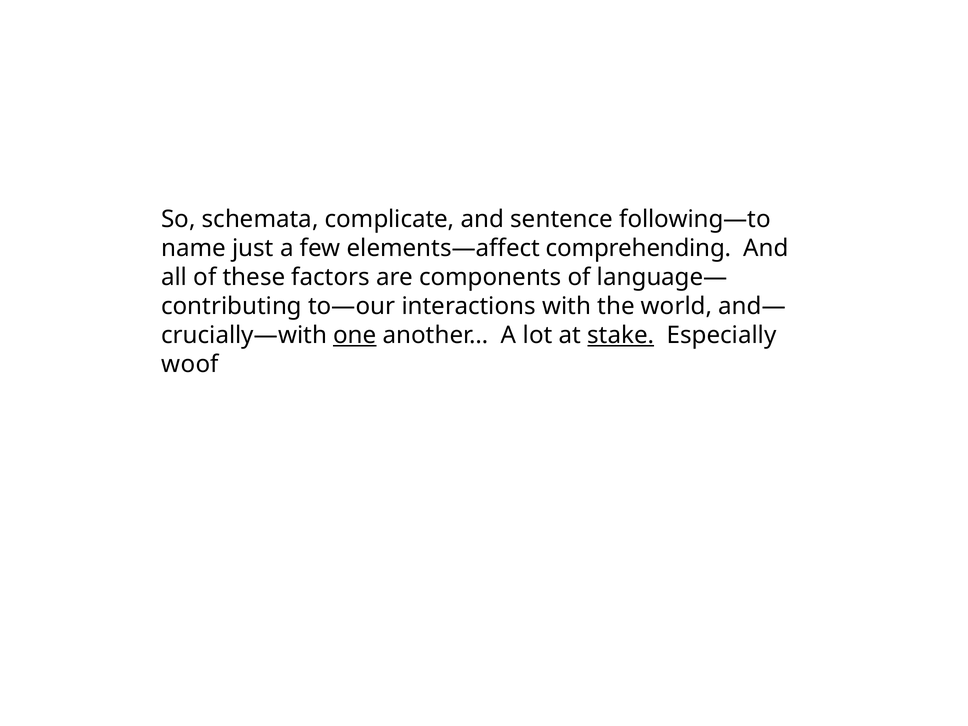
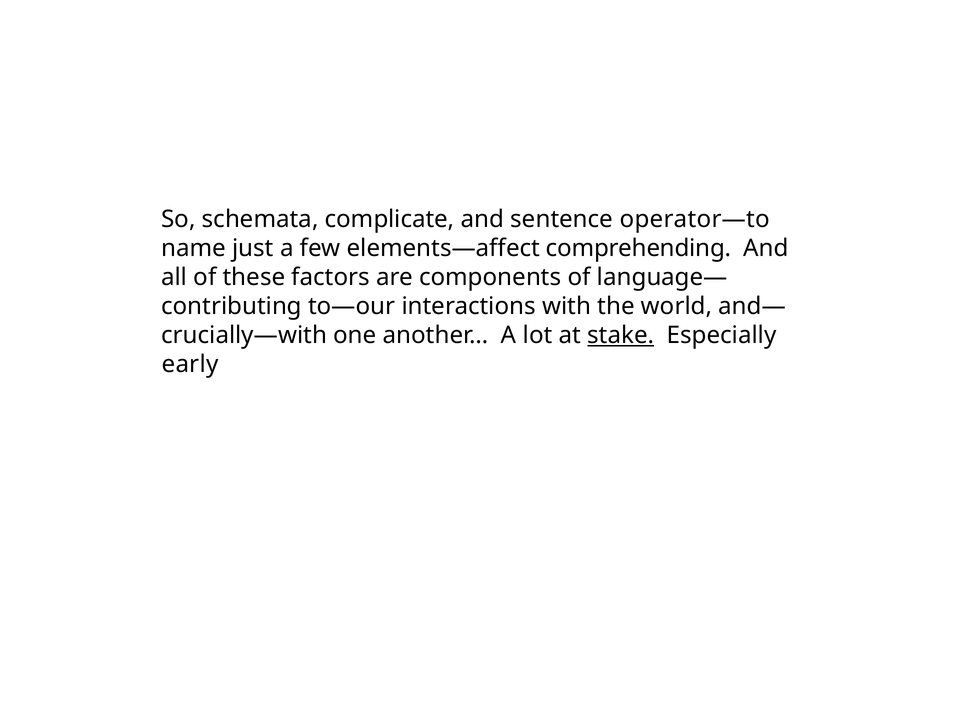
following—to: following—to -> operator—to (695, 219)
one underline: present -> none (355, 335)
woof: woof -> early (190, 364)
